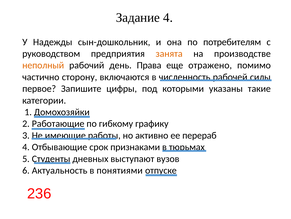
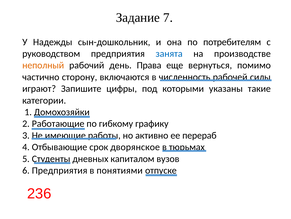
Задание 4: 4 -> 7 (168, 17)
занята colour: orange -> blue (169, 54)
отражено: отражено -> вернуться (210, 65)
первое: первое -> играют (39, 88)
признаками: признаками -> дворянское (135, 147)
выступают: выступают -> капиталом (132, 158)
6 Актуальность: Актуальность -> Предприятия (60, 170)
